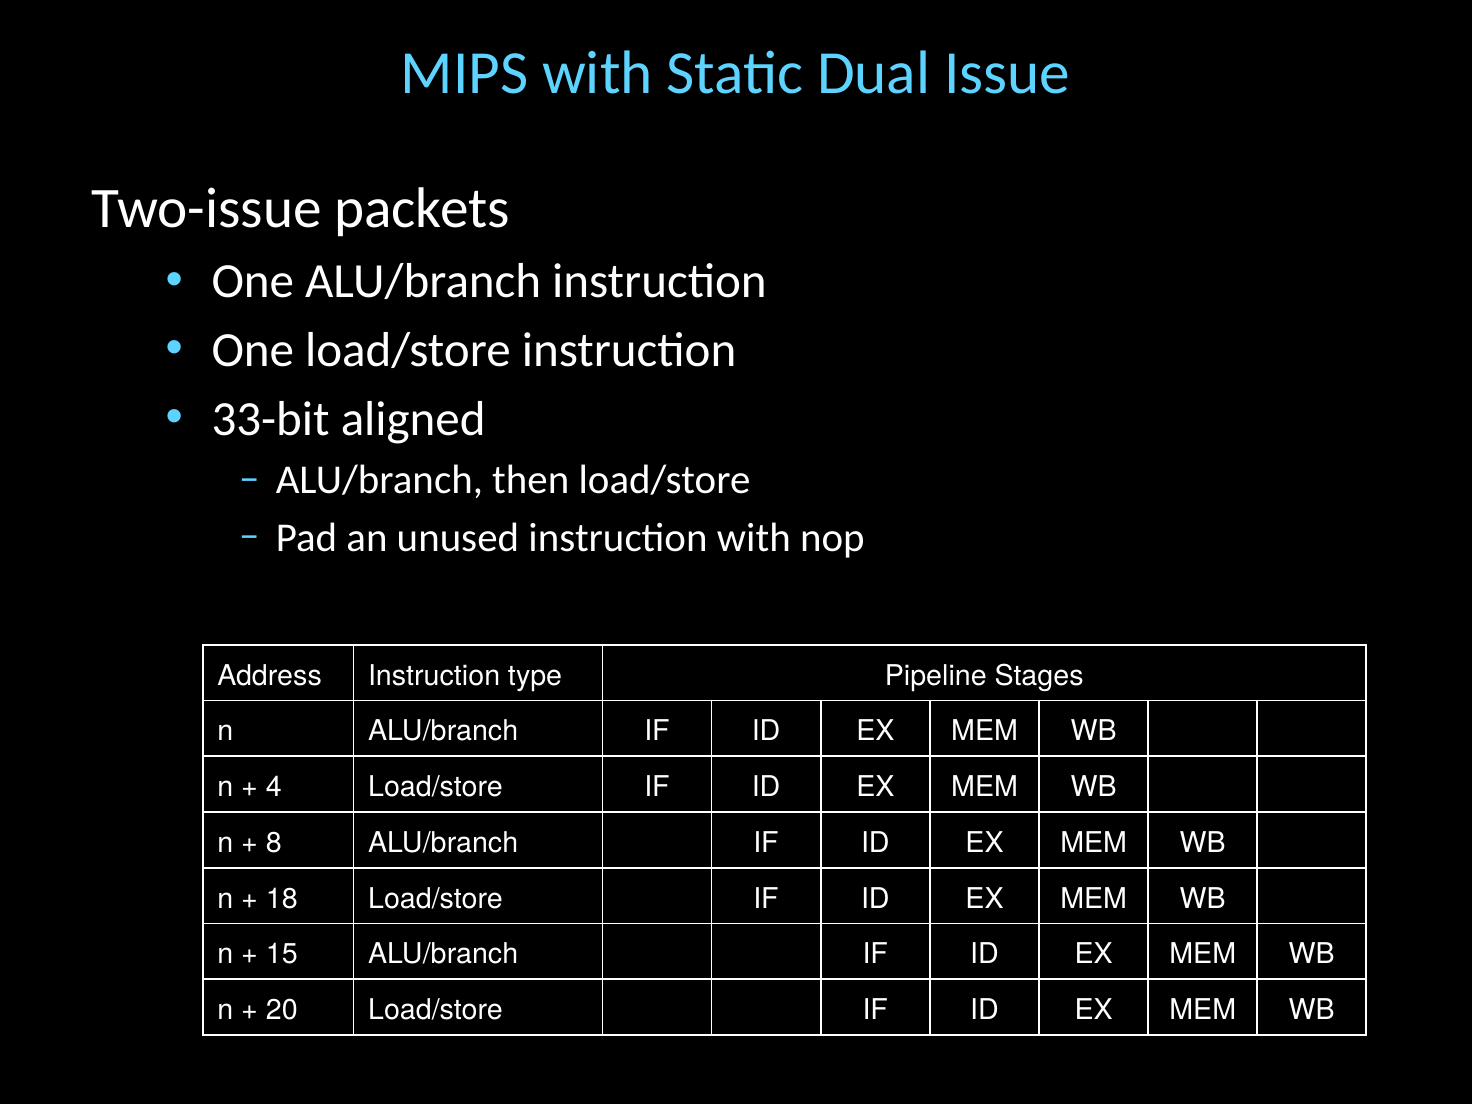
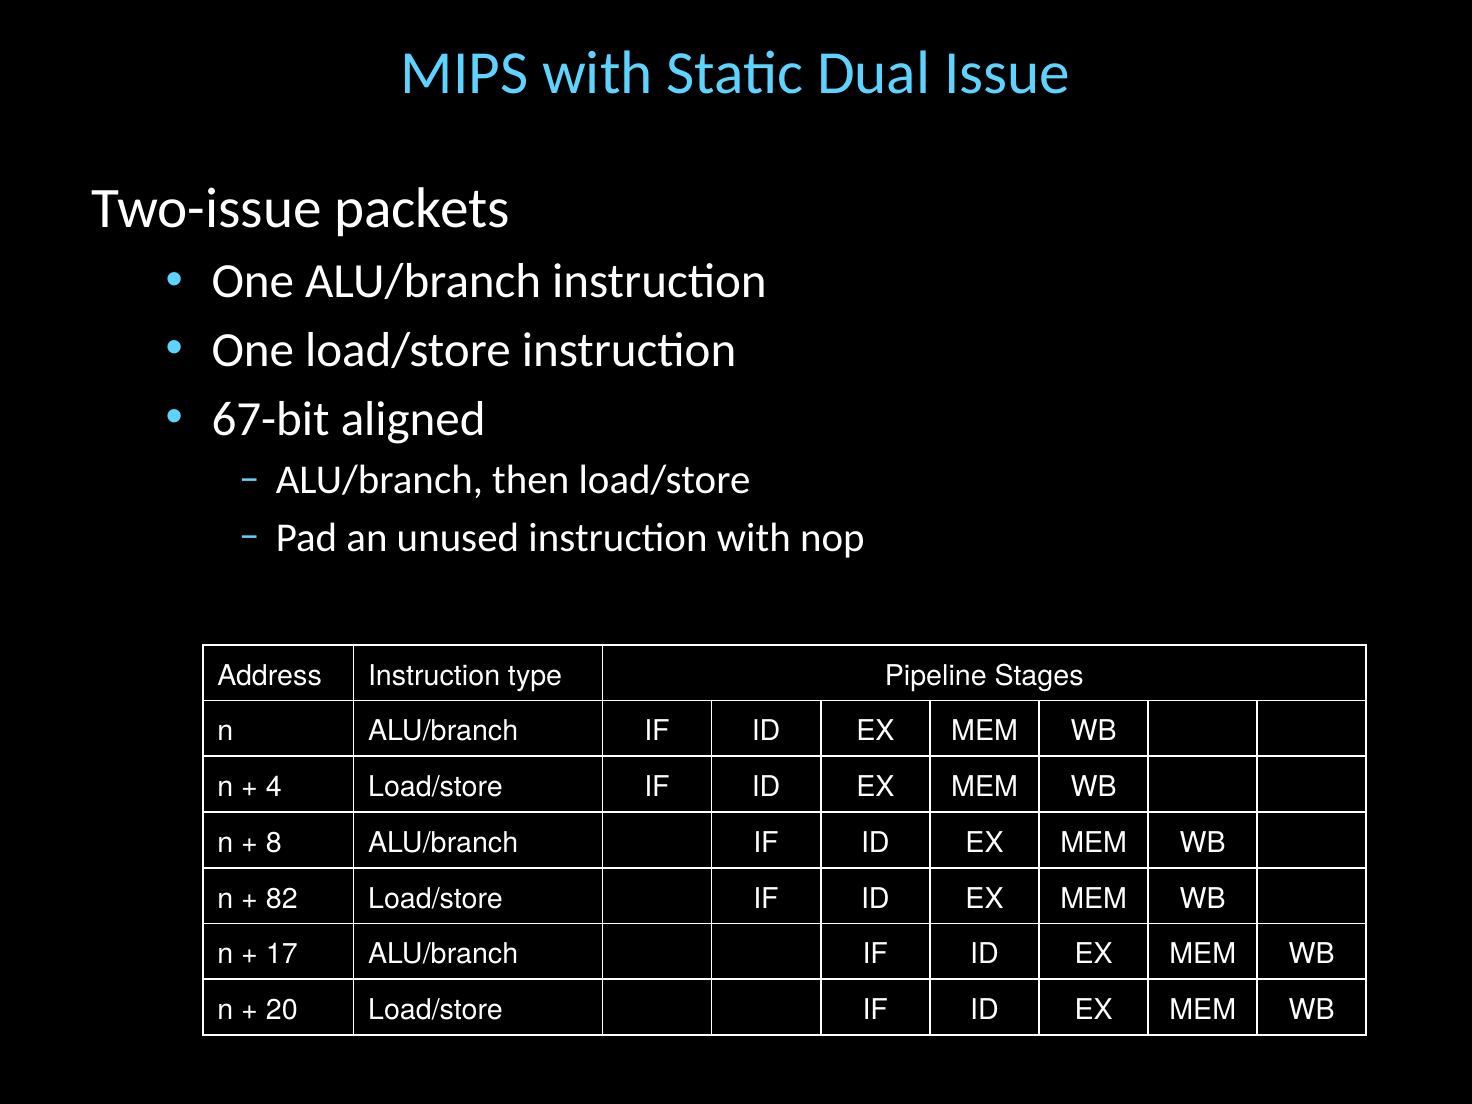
33-bit: 33-bit -> 67-bit (271, 419)
18: 18 -> 82 (282, 899)
15: 15 -> 17 (282, 954)
